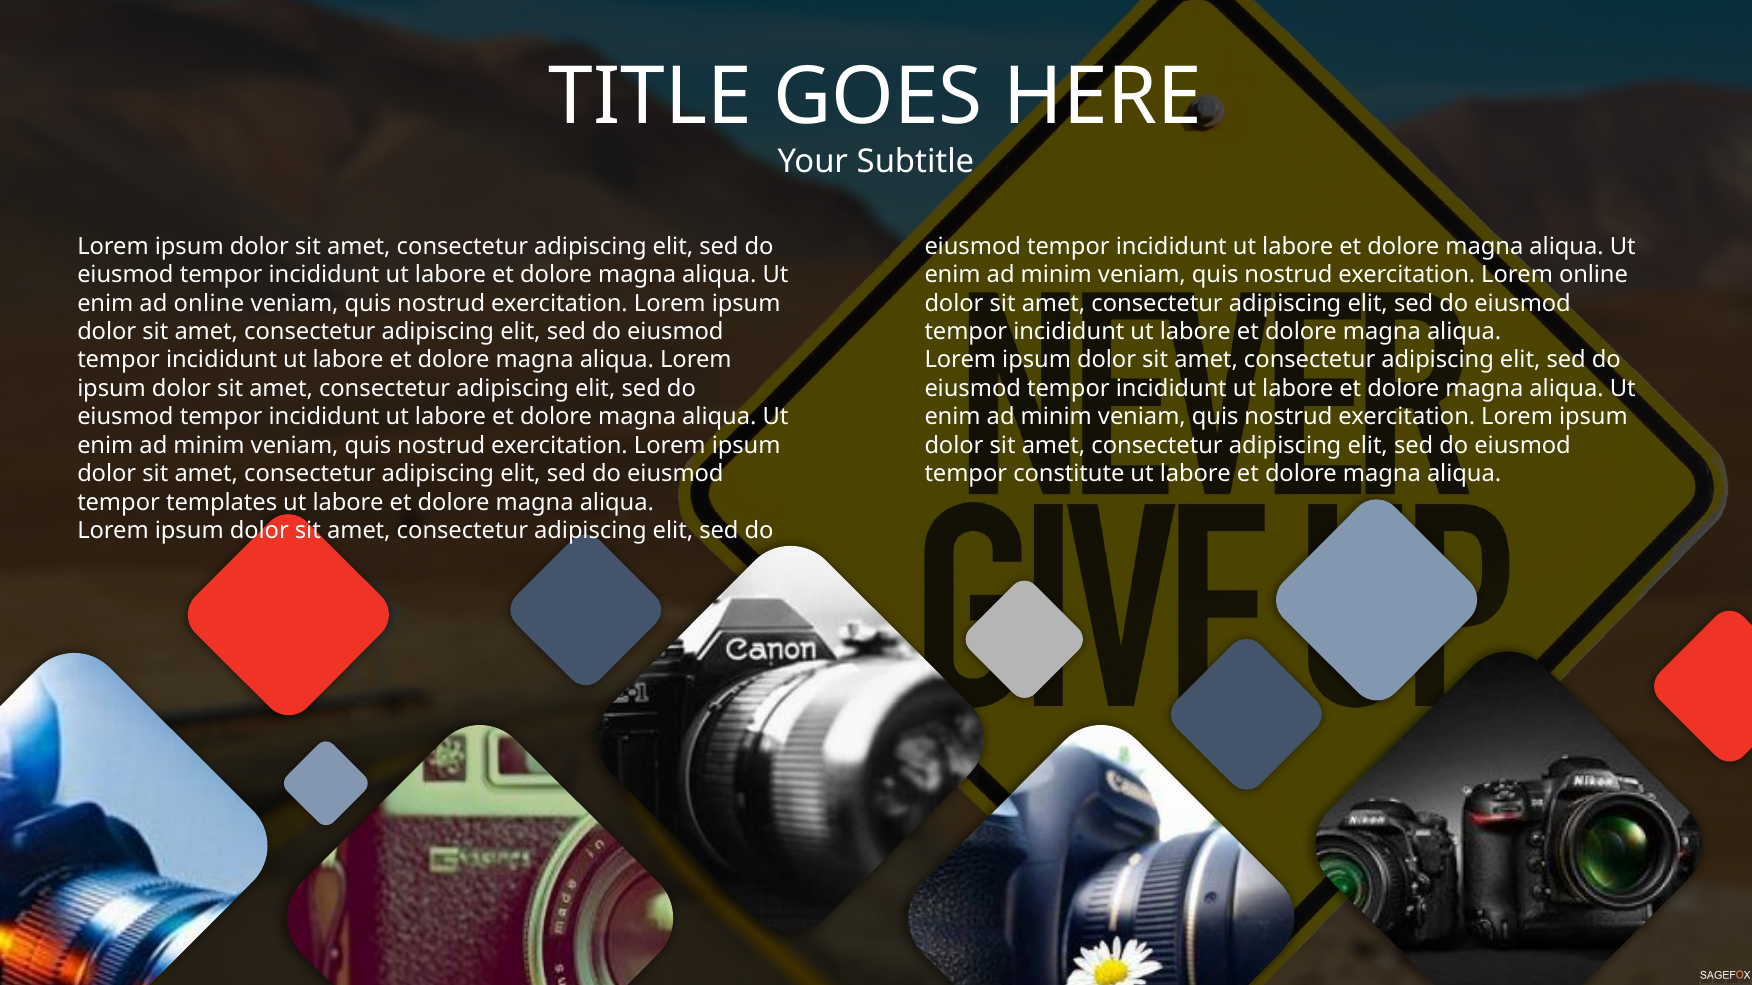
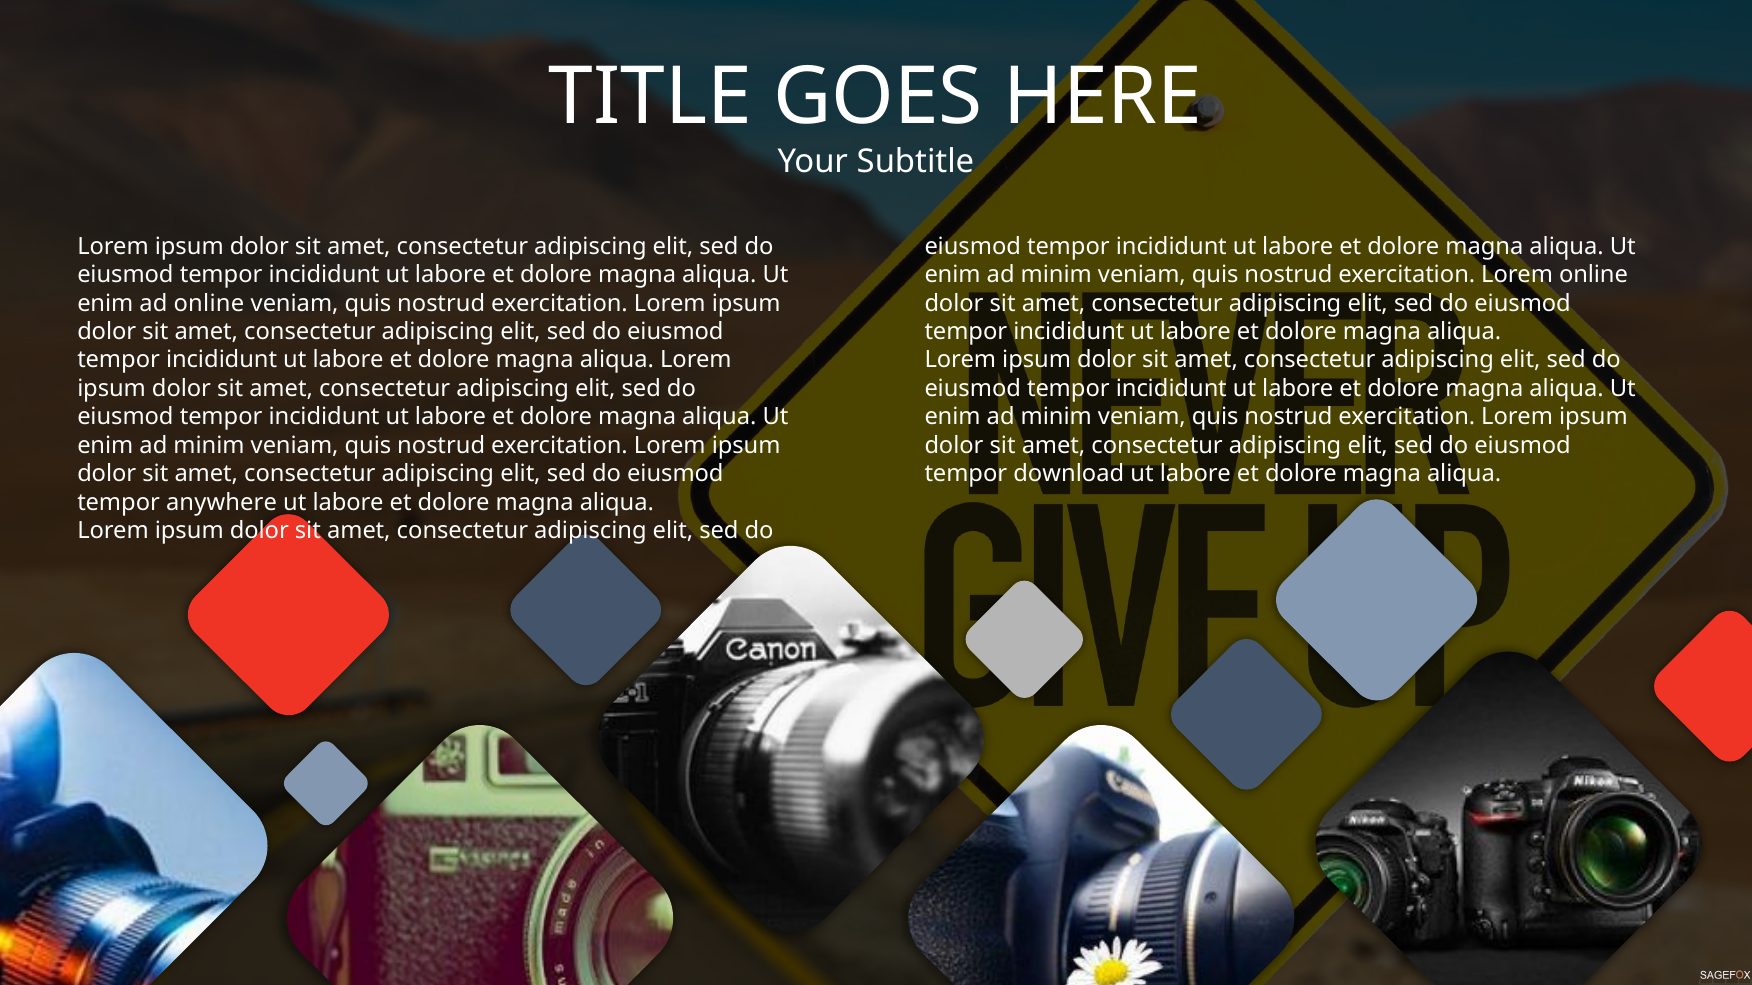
constitute: constitute -> download (1069, 474)
templates: templates -> anywhere (221, 503)
